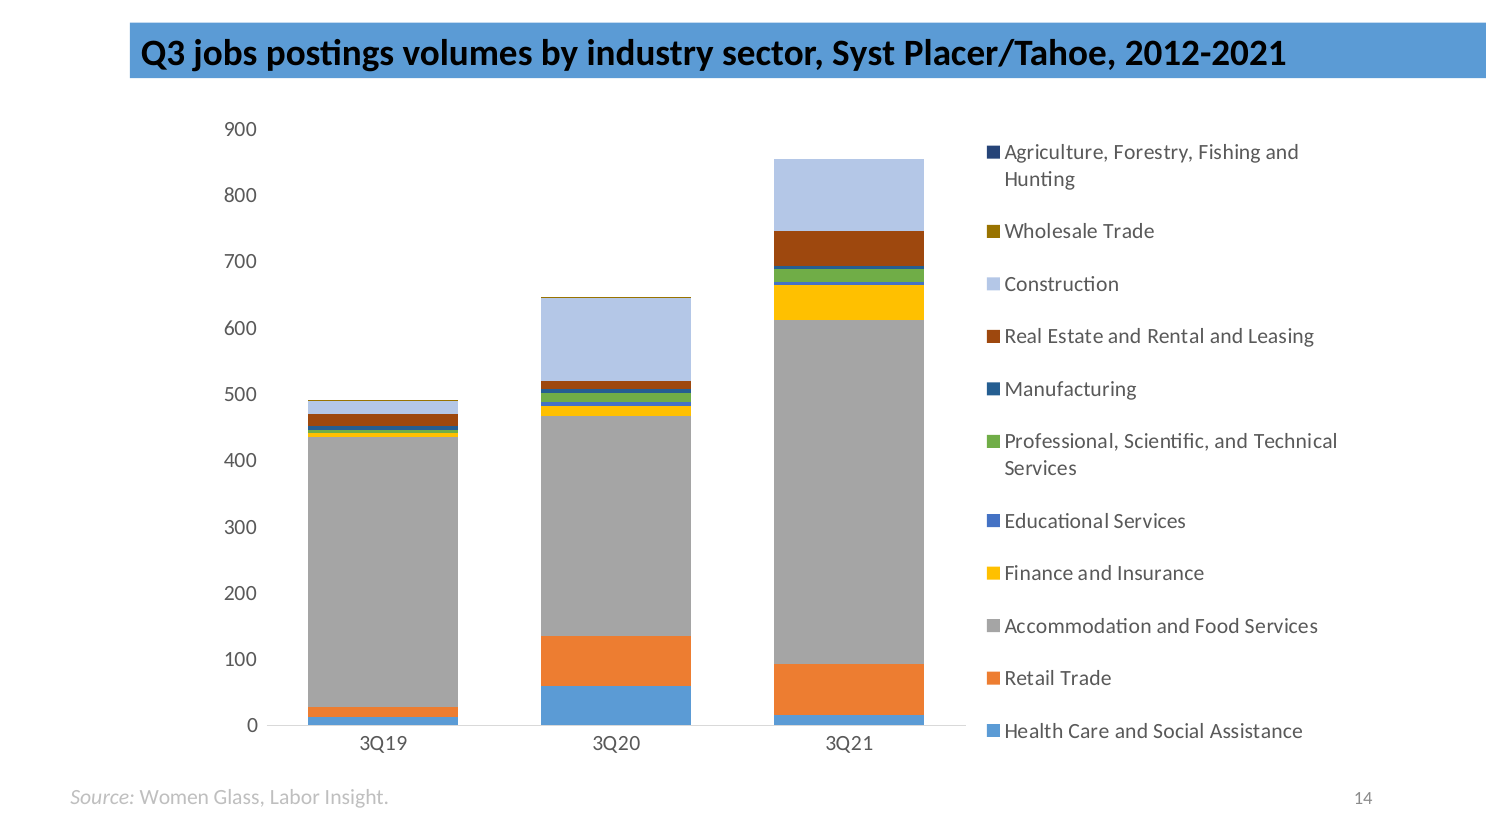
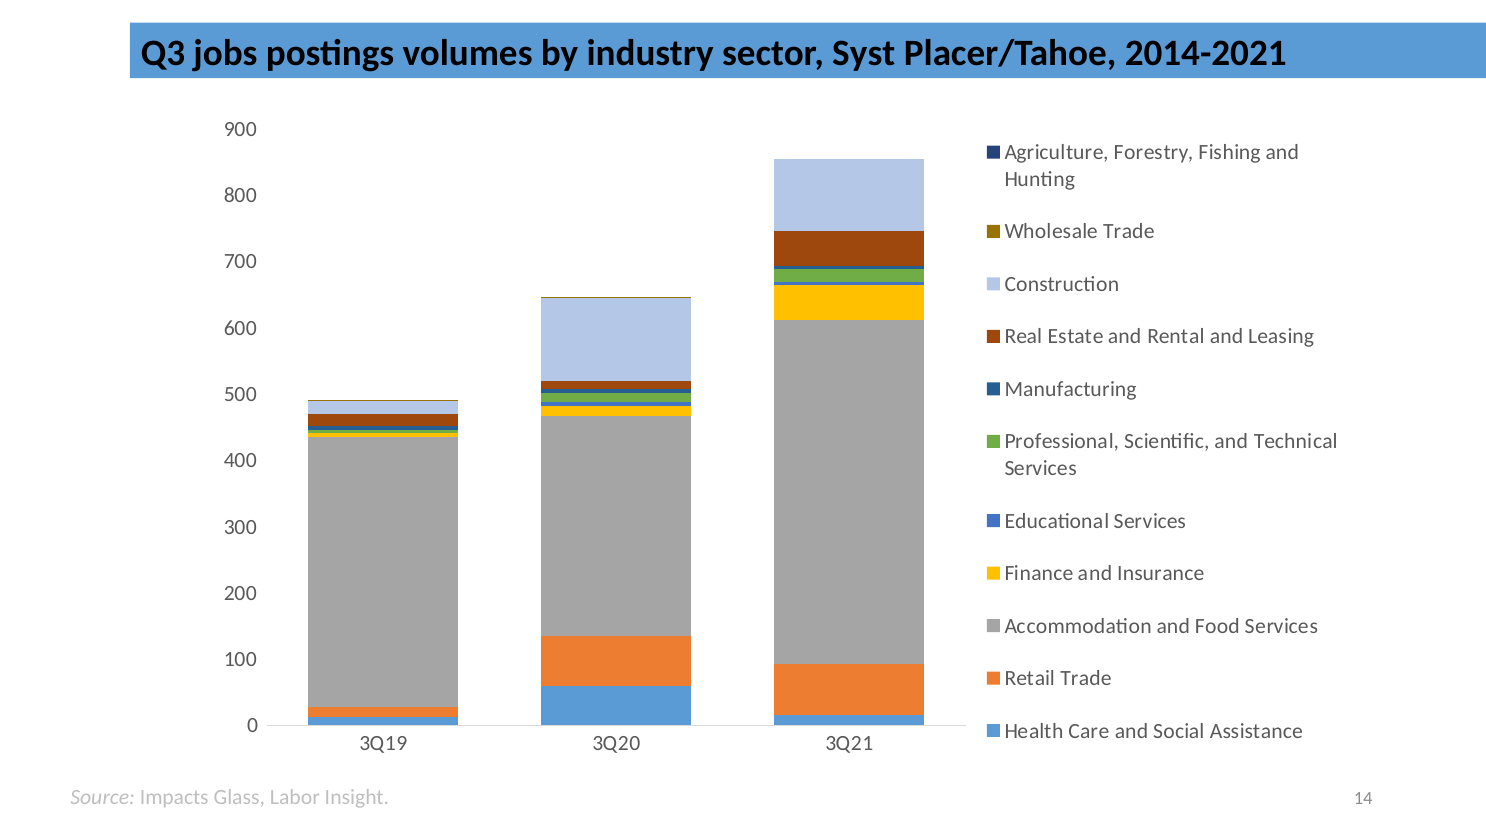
2012-2021: 2012-2021 -> 2014-2021 (1206, 53)
Women: Women -> Impacts (174, 797)
